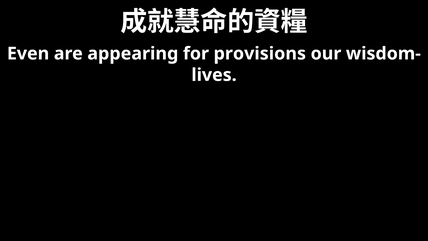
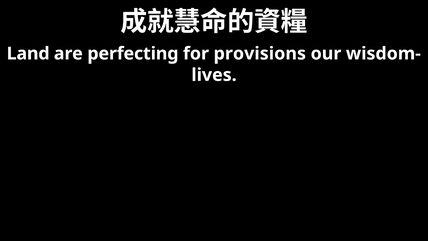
Even: Even -> Land (28, 54)
appearing: appearing -> perfecting (133, 54)
